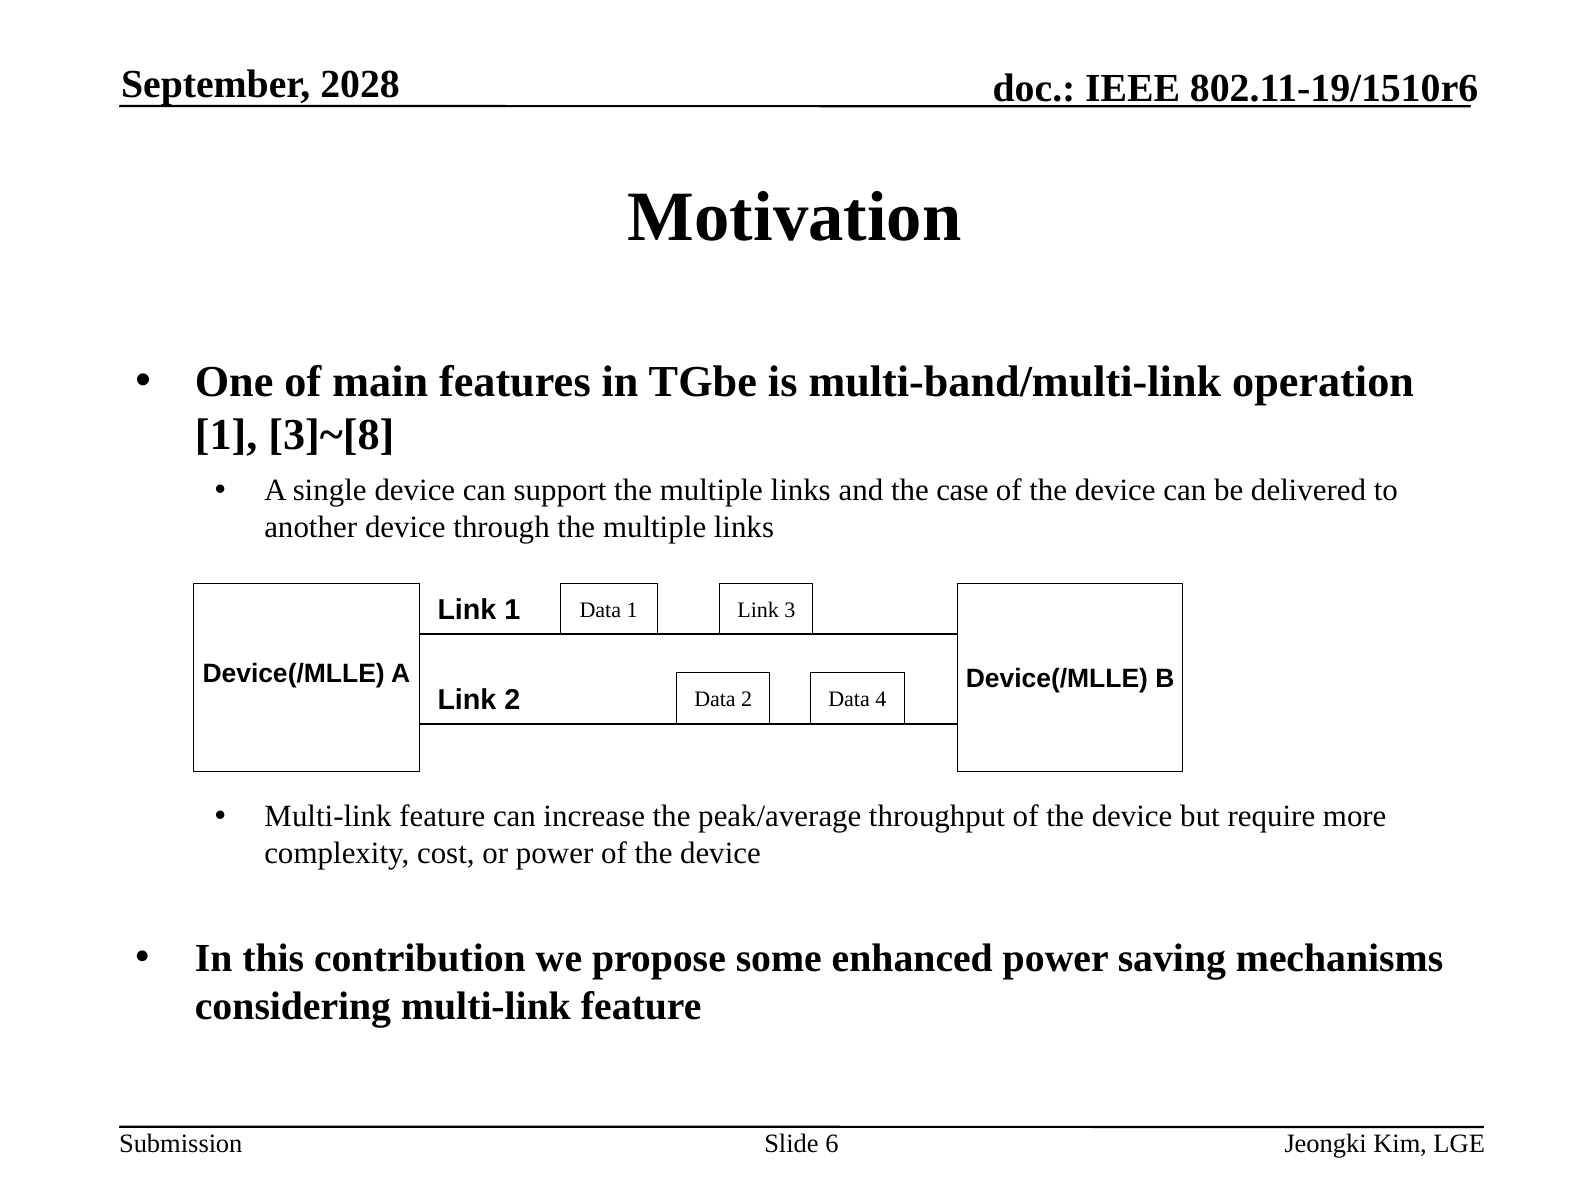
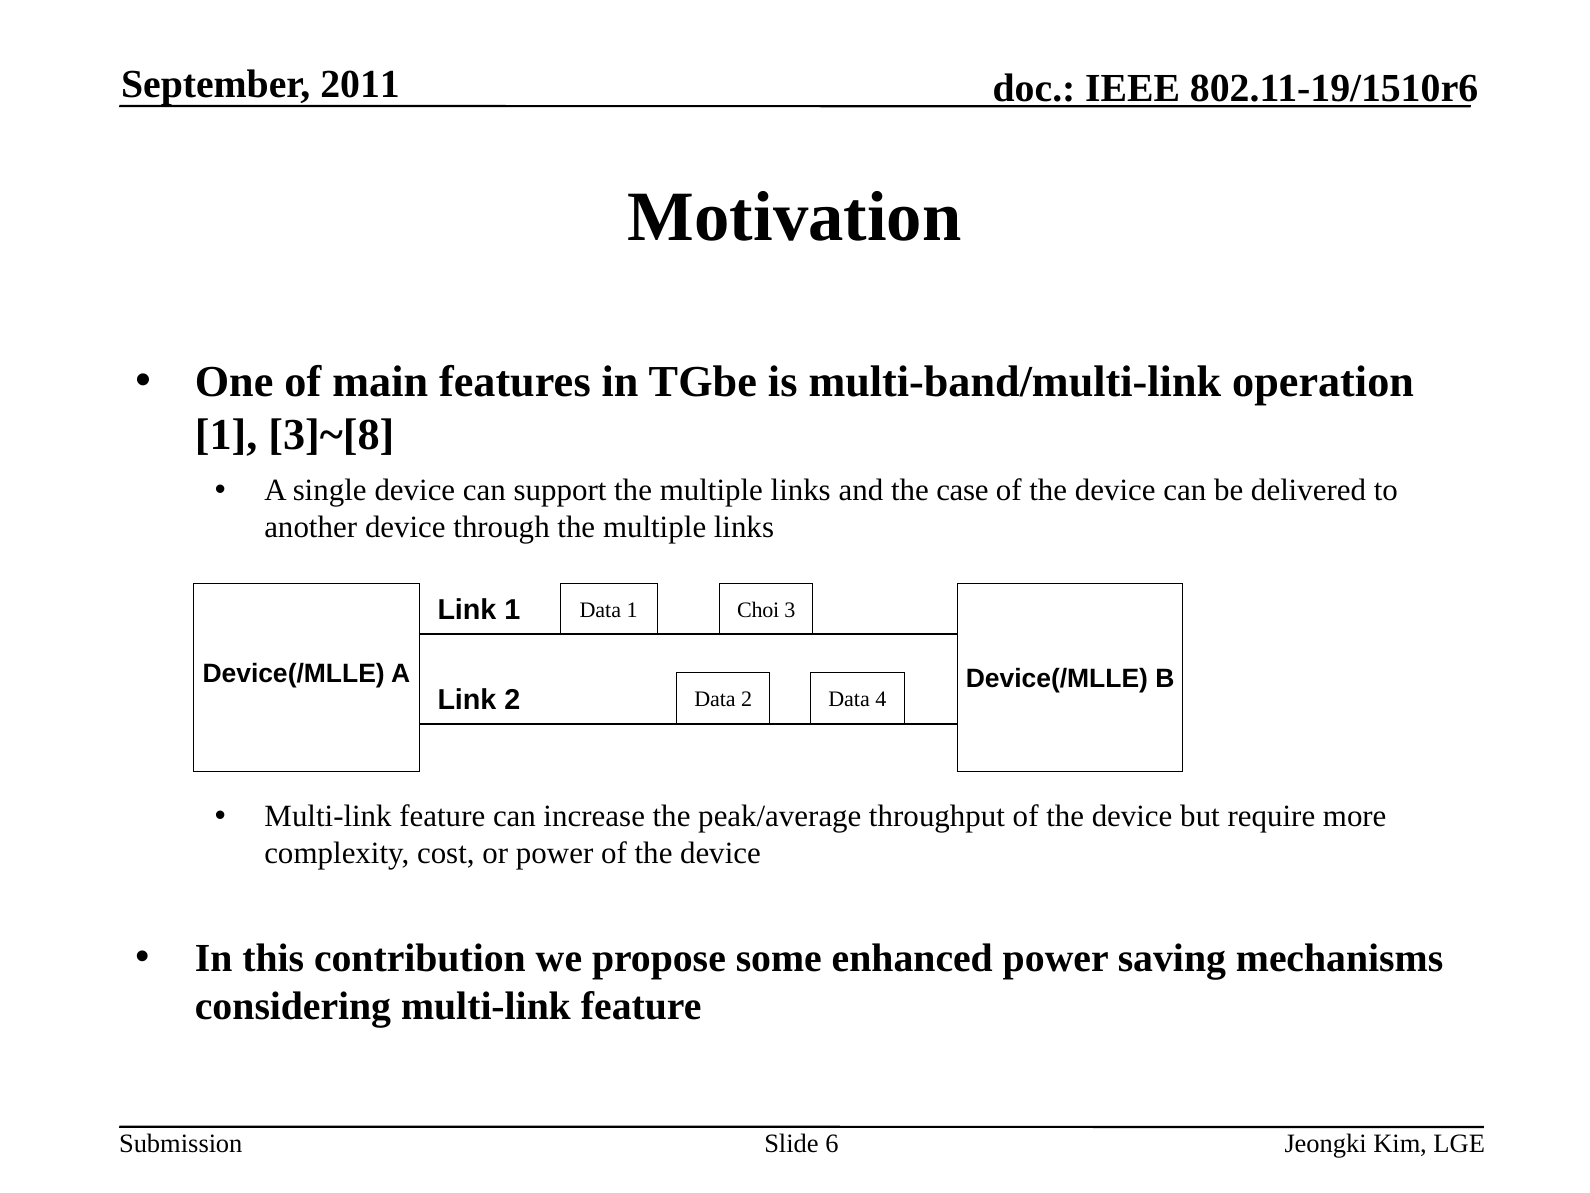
2028: 2028 -> 2011 (360, 84)
Link: Link -> Choi (758, 610)
